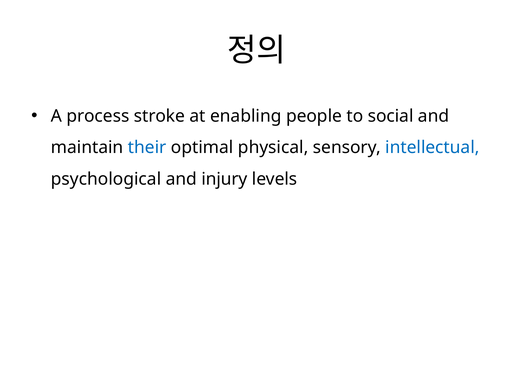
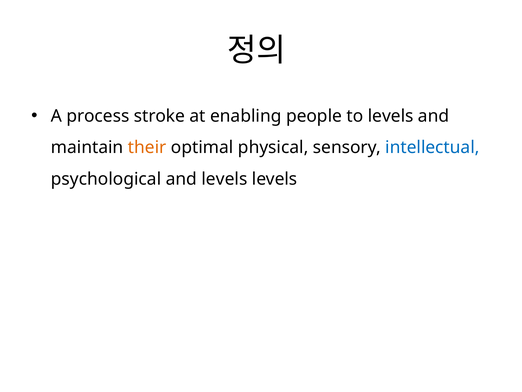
to social: social -> levels (391, 116)
their colour: blue -> orange (147, 147)
and injury: injury -> levels (224, 179)
